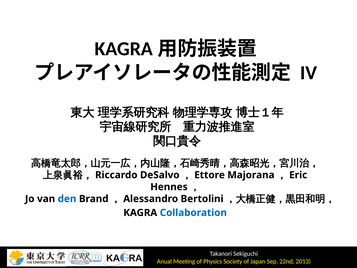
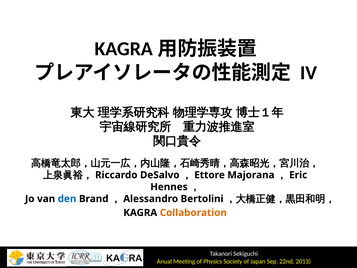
Collaboration colour: blue -> orange (193, 213)
